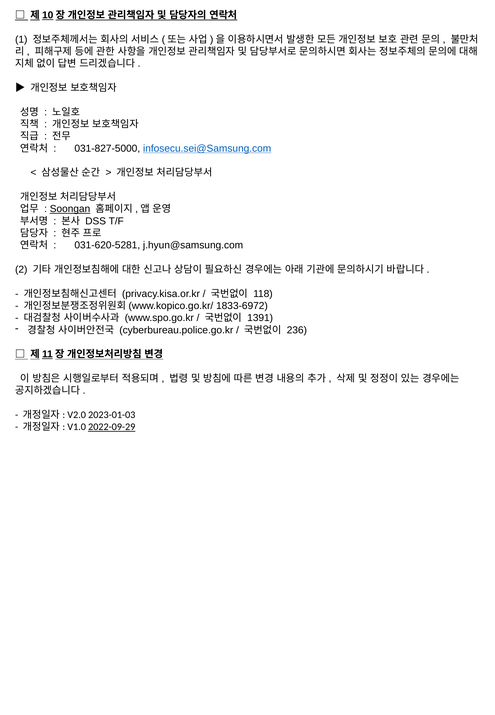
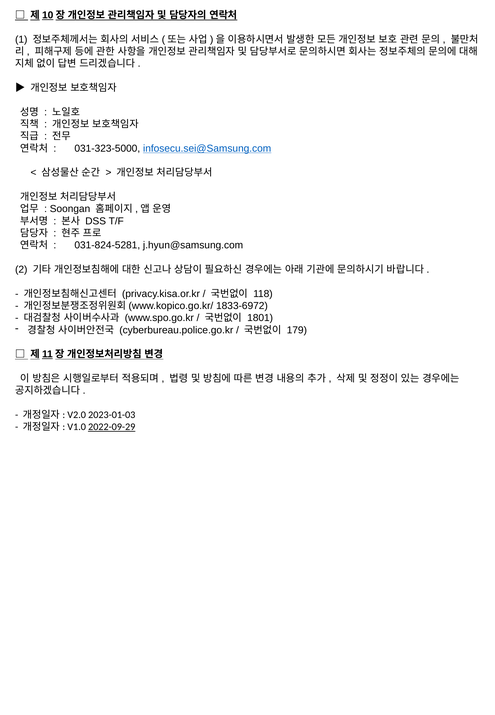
031-827-5000: 031-827-5000 -> 031-323-5000 (107, 148)
Soongan underline: present -> none (70, 209)
031-620-5281: 031-620-5281 -> 031-824-5281 (107, 245)
1391: 1391 -> 1801 (260, 318)
236: 236 -> 179 (297, 330)
